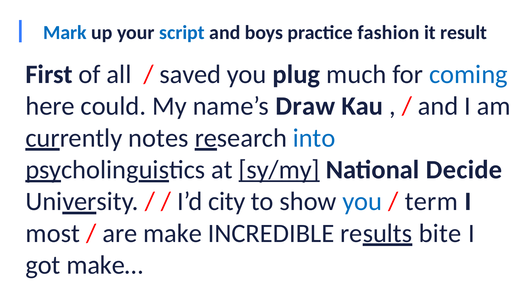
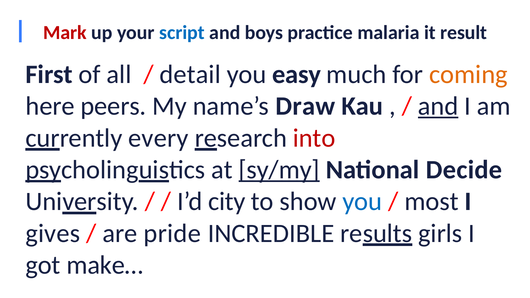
Mark colour: blue -> red (65, 33)
fashion: fashion -> malaria (388, 33)
saved: saved -> detail (190, 74)
plug: plug -> easy (297, 74)
coming colour: blue -> orange (468, 74)
could: could -> peers (113, 106)
and underline: none -> present (438, 106)
notes: notes -> every (158, 138)
into colour: blue -> red (314, 138)
term: term -> most (431, 202)
most: most -> gives (53, 233)
make: make -> pride (172, 233)
bite: bite -> girls (440, 233)
